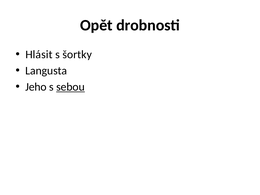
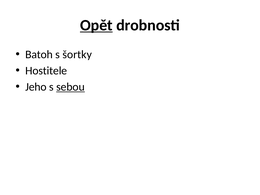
Opět underline: none -> present (96, 25)
Hlásit: Hlásit -> Batoh (39, 55)
Langusta: Langusta -> Hostitele (46, 71)
